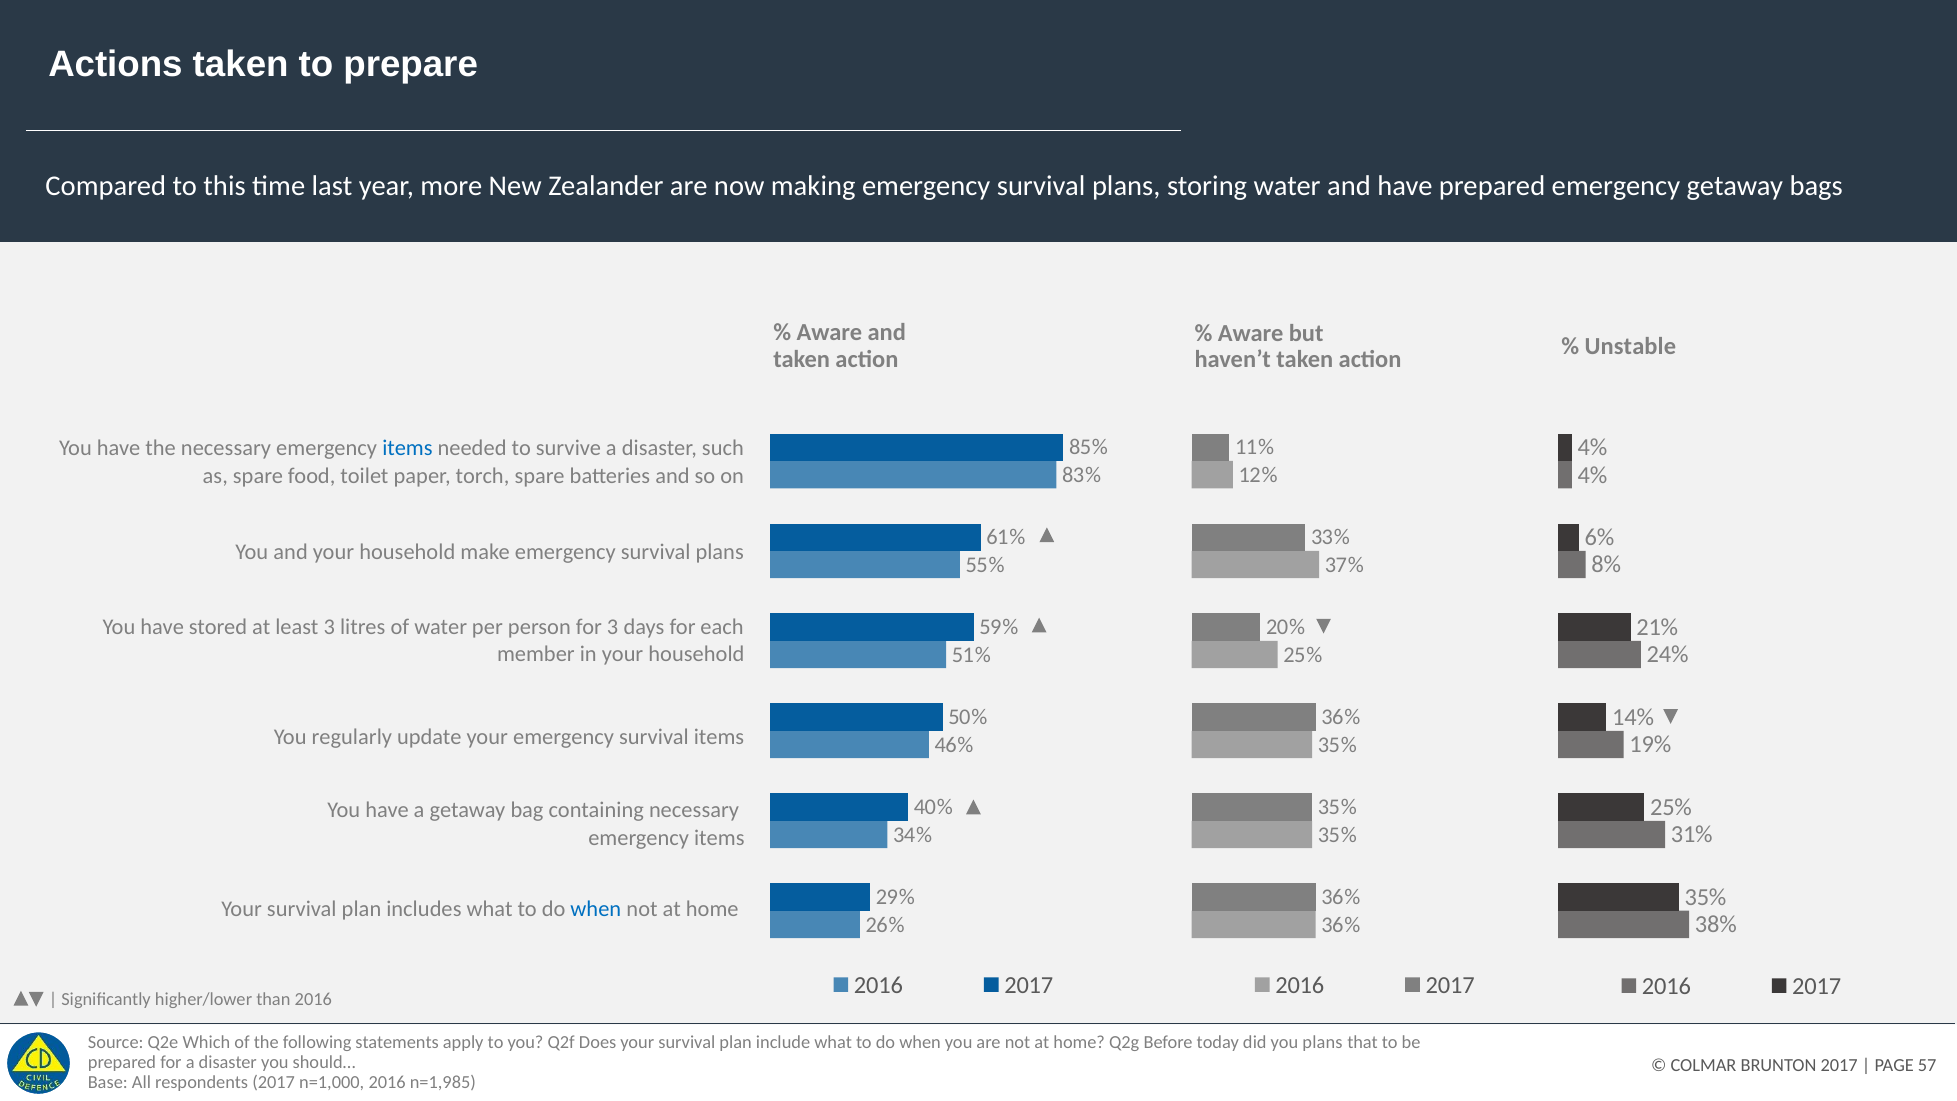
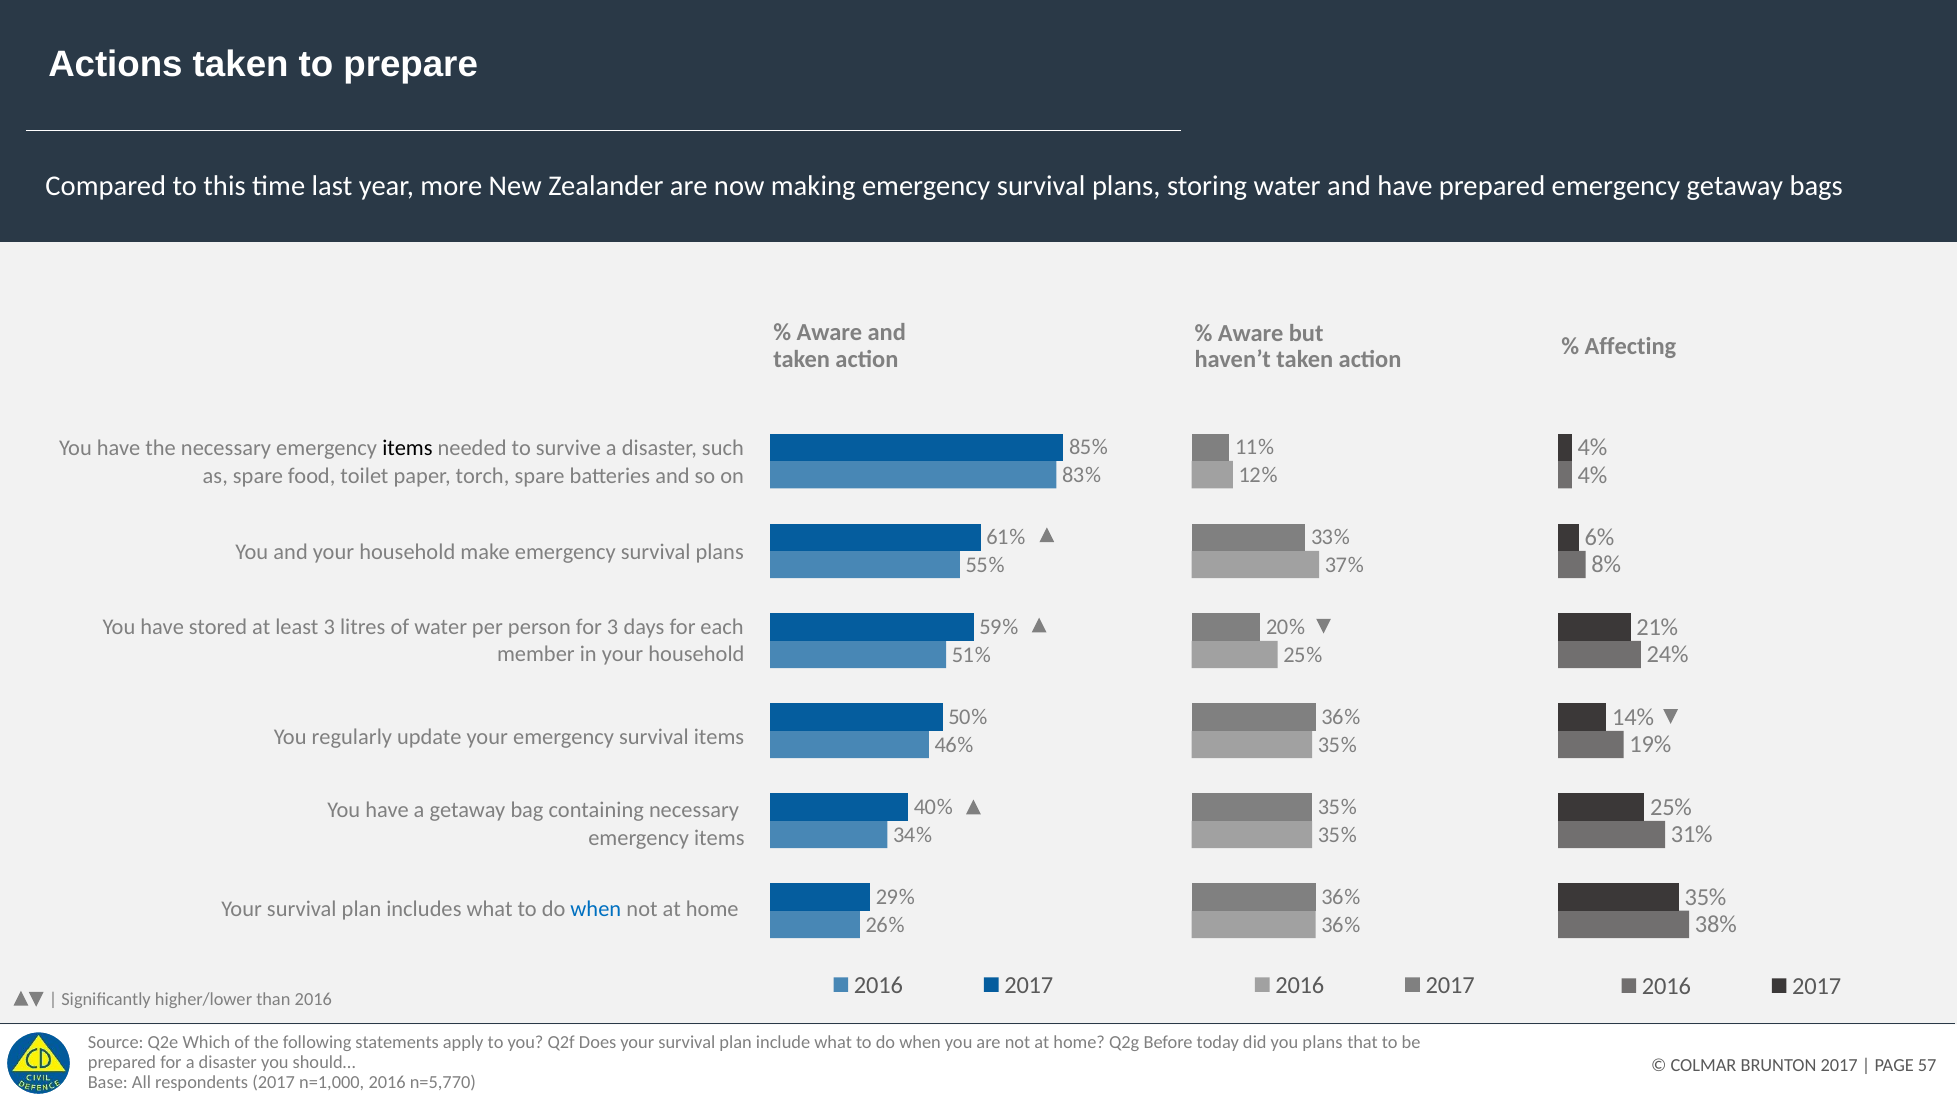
Unstable: Unstable -> Affecting (1630, 347)
items colour: blue -> black (407, 448)
n=1,985: n=1,985 -> n=5,770 (443, 1082)
